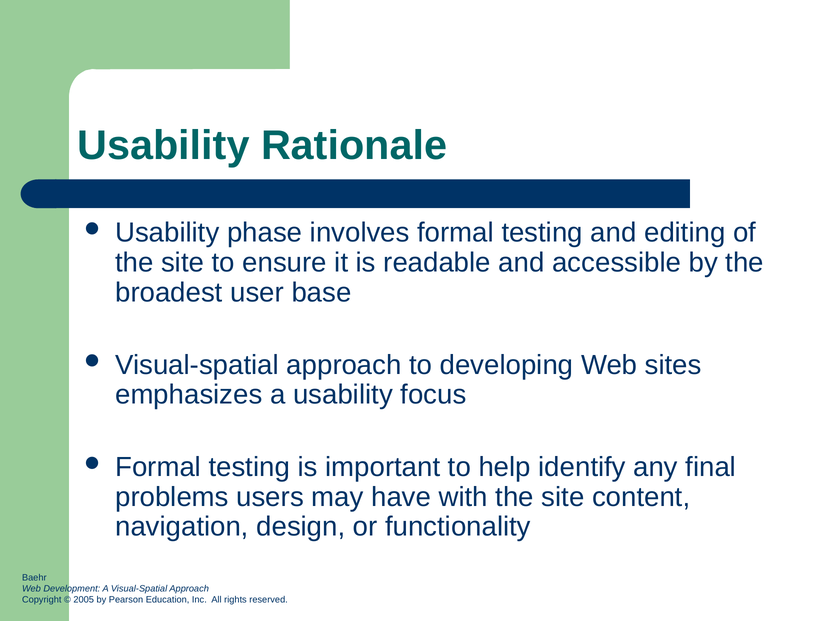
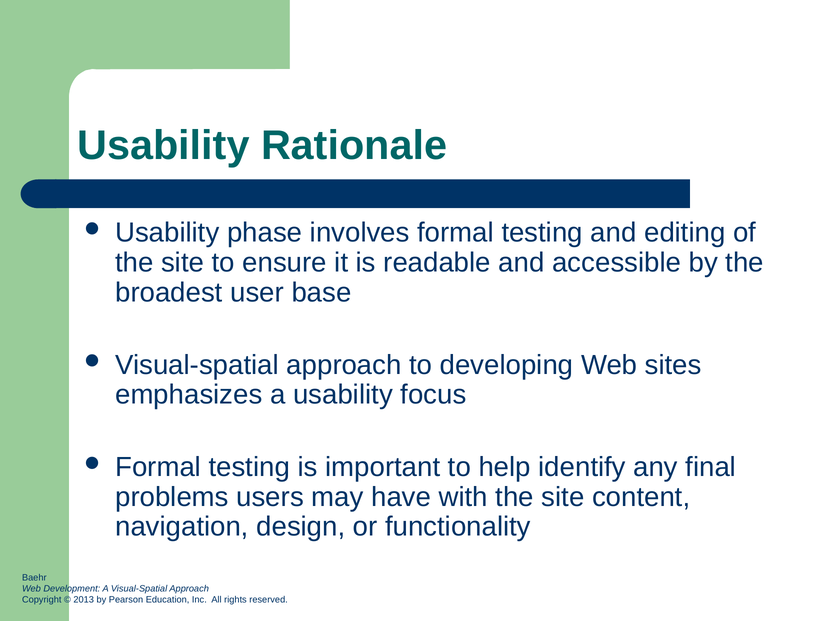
2005: 2005 -> 2013 (84, 600)
